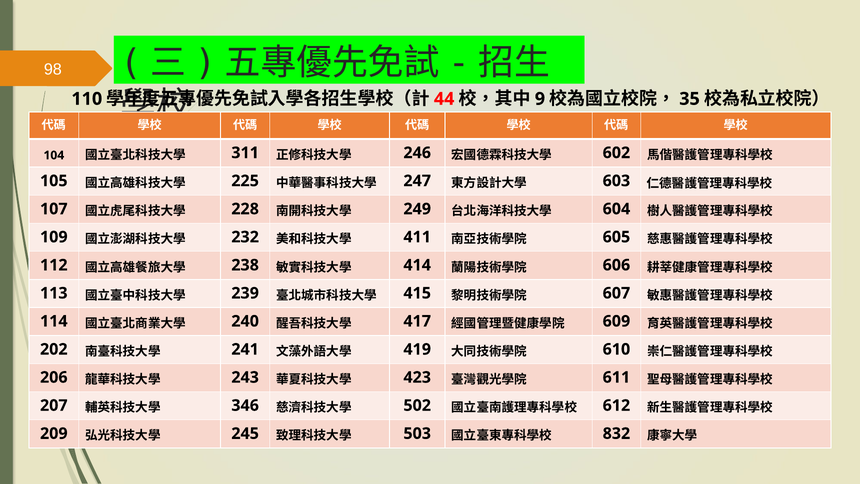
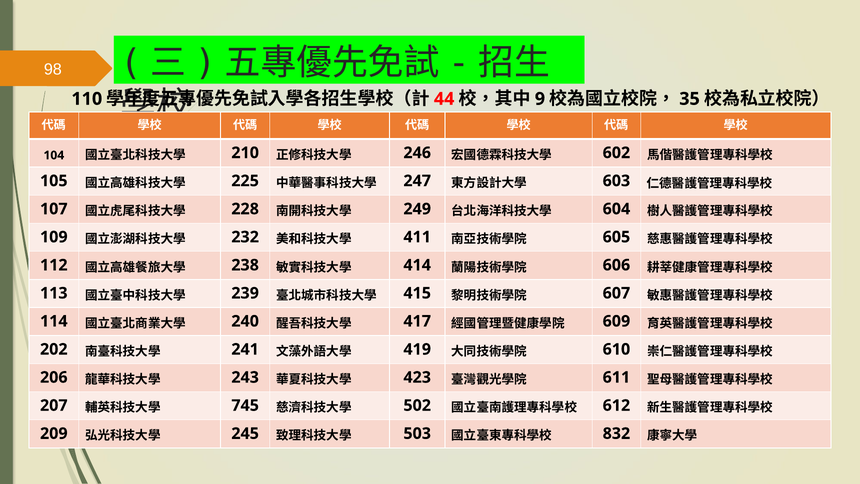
311: 311 -> 210 (245, 153)
346: 346 -> 745 (245, 405)
